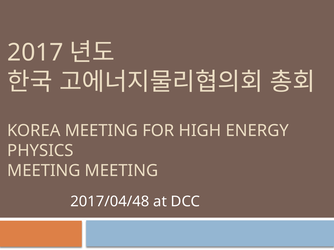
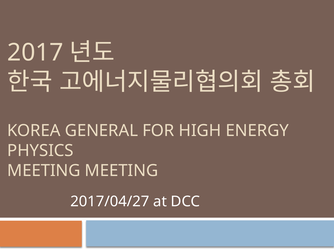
KOREA MEETING: MEETING -> GENERAL (101, 131)
2017/04/48: 2017/04/48 -> 2017/04/27 (110, 202)
